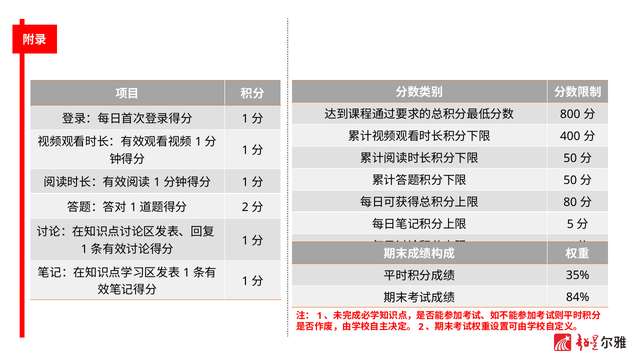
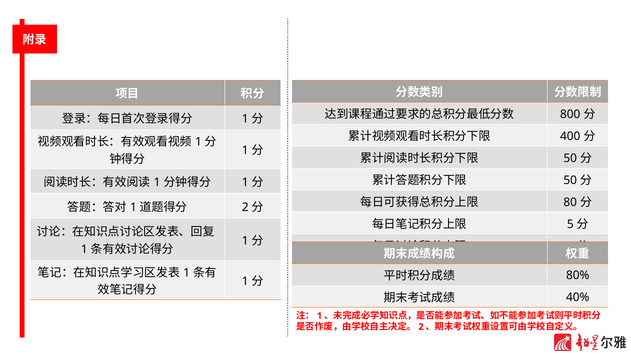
35%: 35% -> 80% (578, 275)
84%: 84% -> 40% (578, 297)
